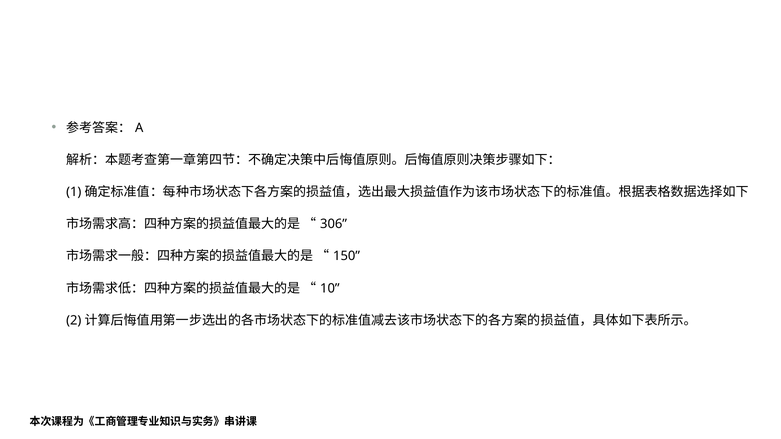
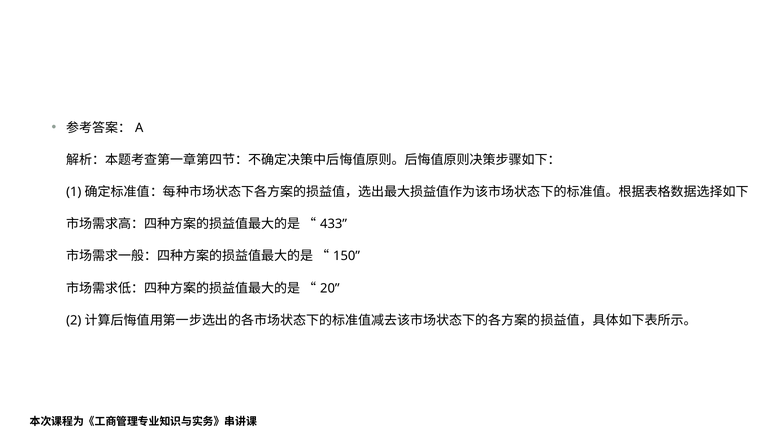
306: 306 -> 433 (334, 224)
10: 10 -> 20 (330, 288)
